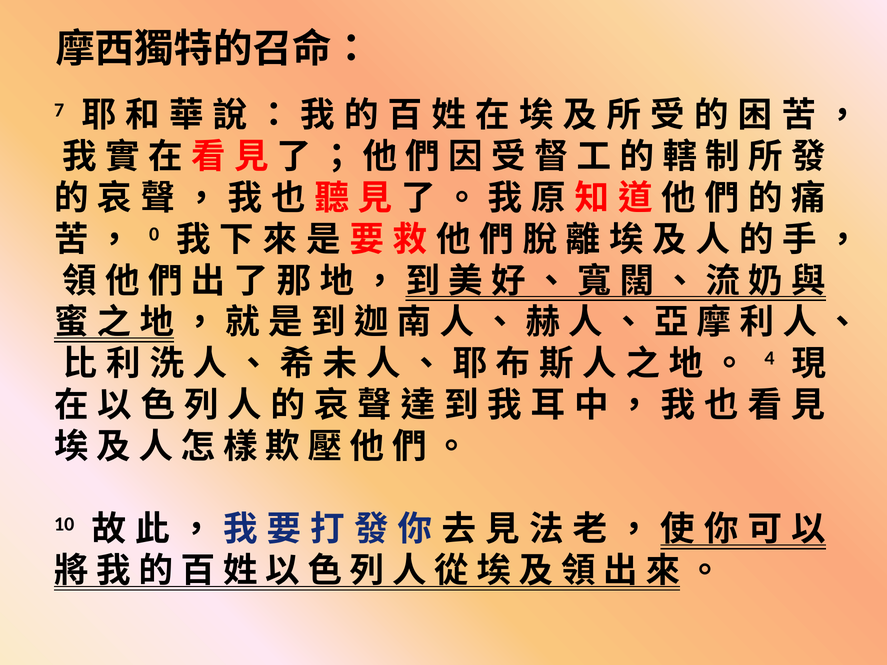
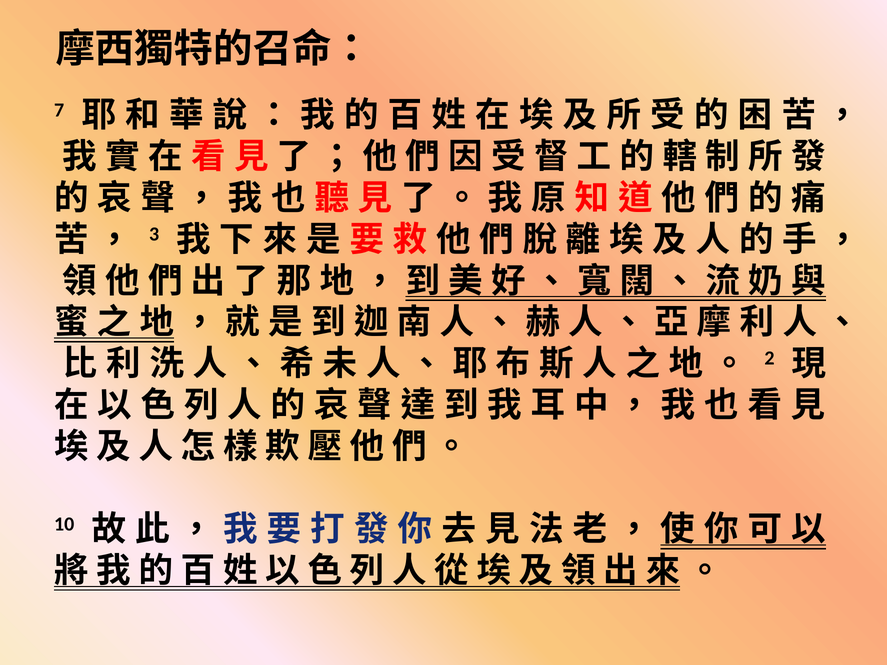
0: 0 -> 3 (154, 234)
4: 4 -> 2 (770, 359)
